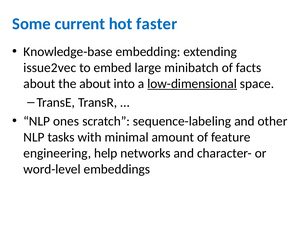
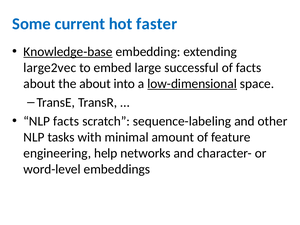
Knowledge-base underline: none -> present (68, 52)
issue2vec: issue2vec -> large2vec (50, 68)
minibatch: minibatch -> successful (192, 68)
NLP ones: ones -> facts (66, 121)
